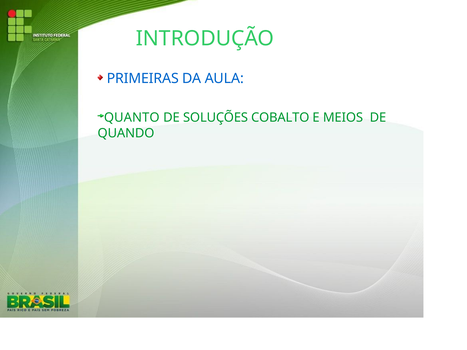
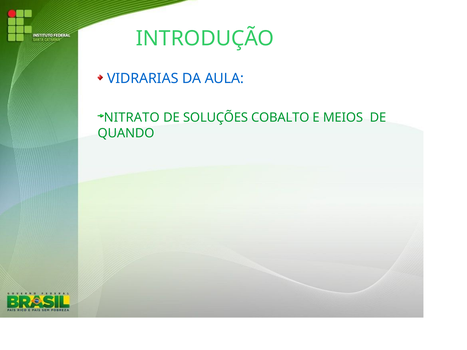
PRIMEIRAS: PRIMEIRAS -> VIDRARIAS (143, 78)
QUANTO: QUANTO -> NITRATO (132, 118)
